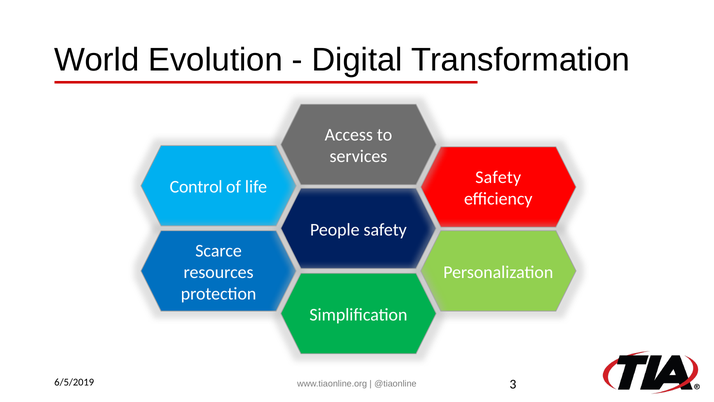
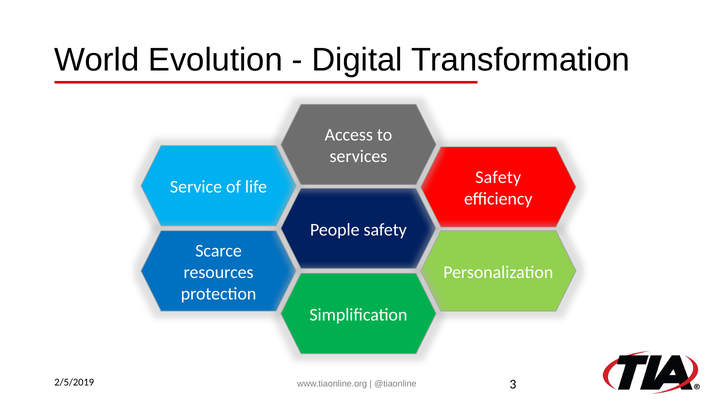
Control: Control -> Service (196, 187)
6/5/2019: 6/5/2019 -> 2/5/2019 (74, 382)
